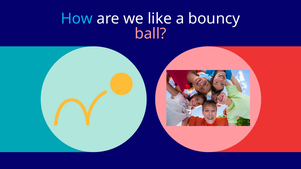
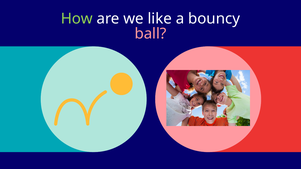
How colour: light blue -> light green (77, 19)
